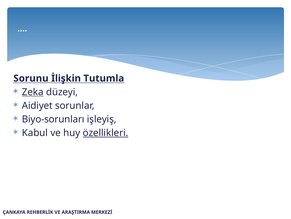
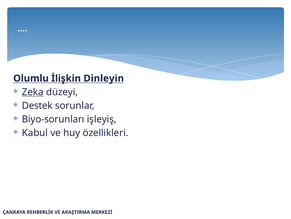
Sorunu: Sorunu -> Olumlu (31, 78)
Tutumla: Tutumla -> Dinleyin (104, 78)
Aidiyet: Aidiyet -> Destek (37, 105)
özellikleri underline: present -> none (106, 132)
